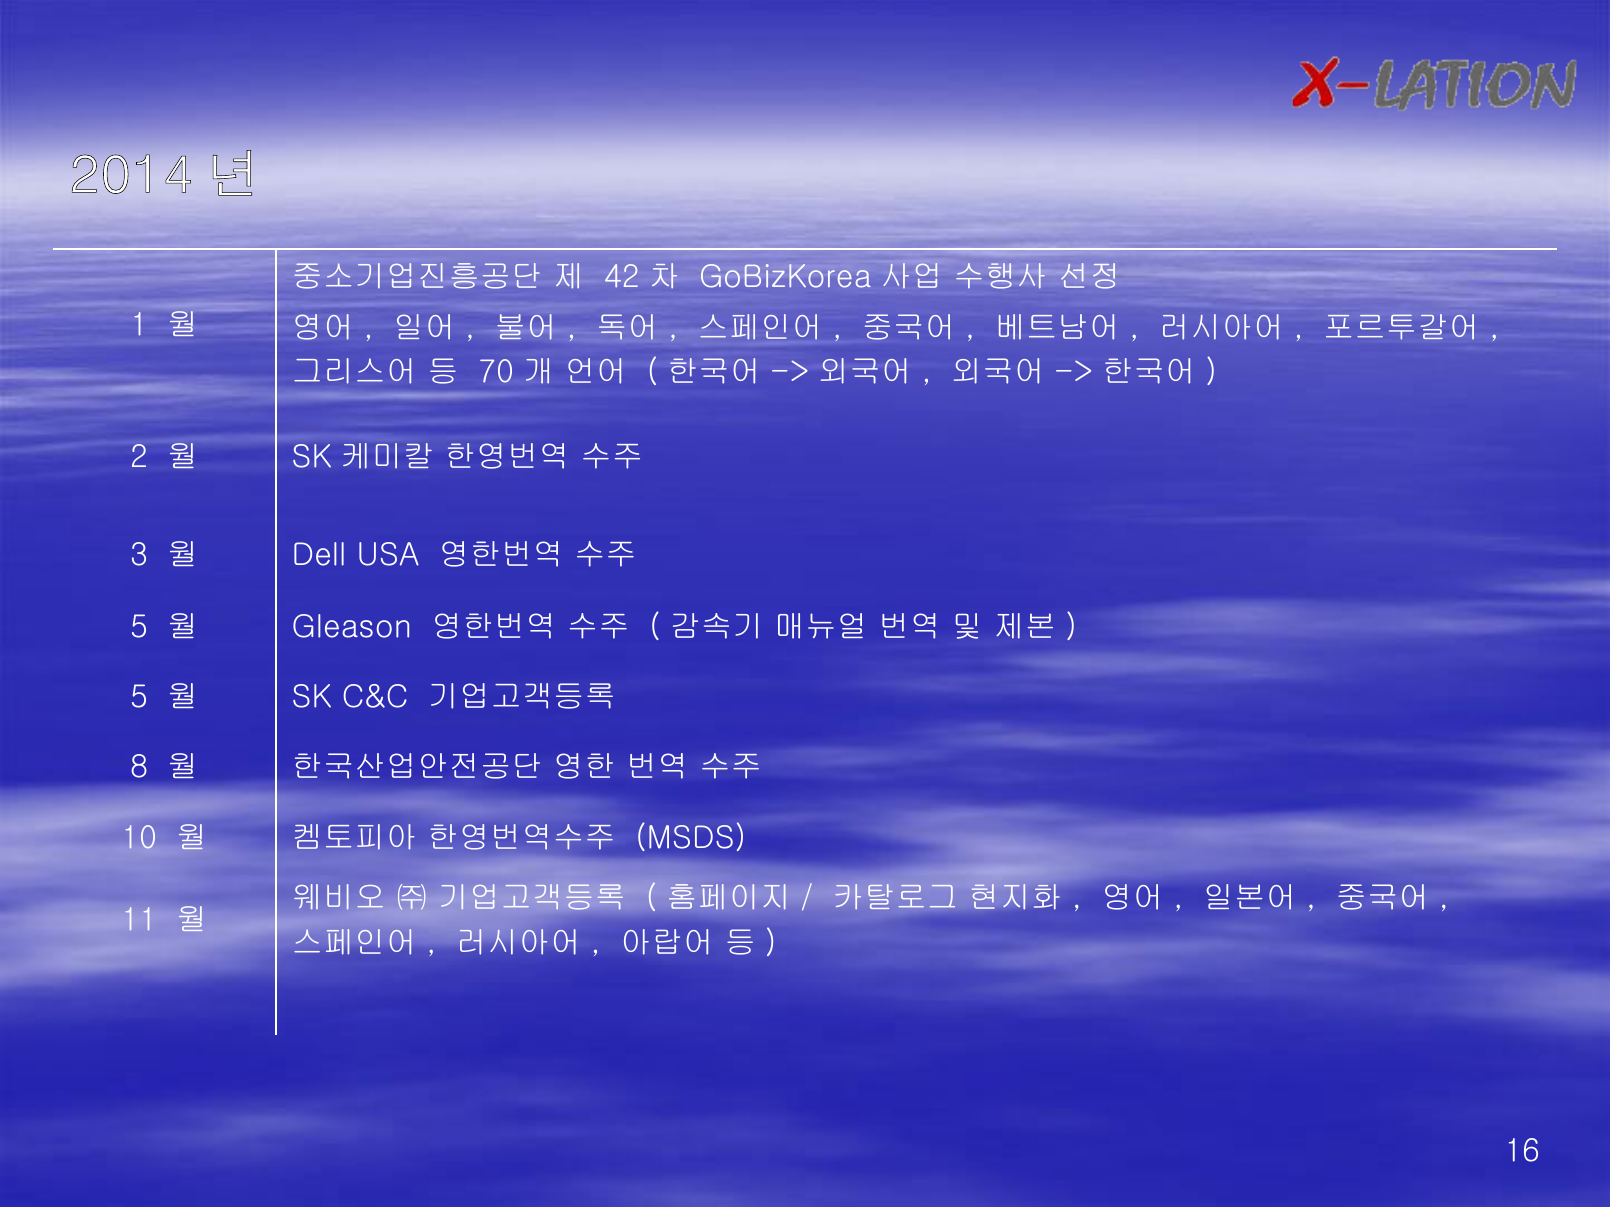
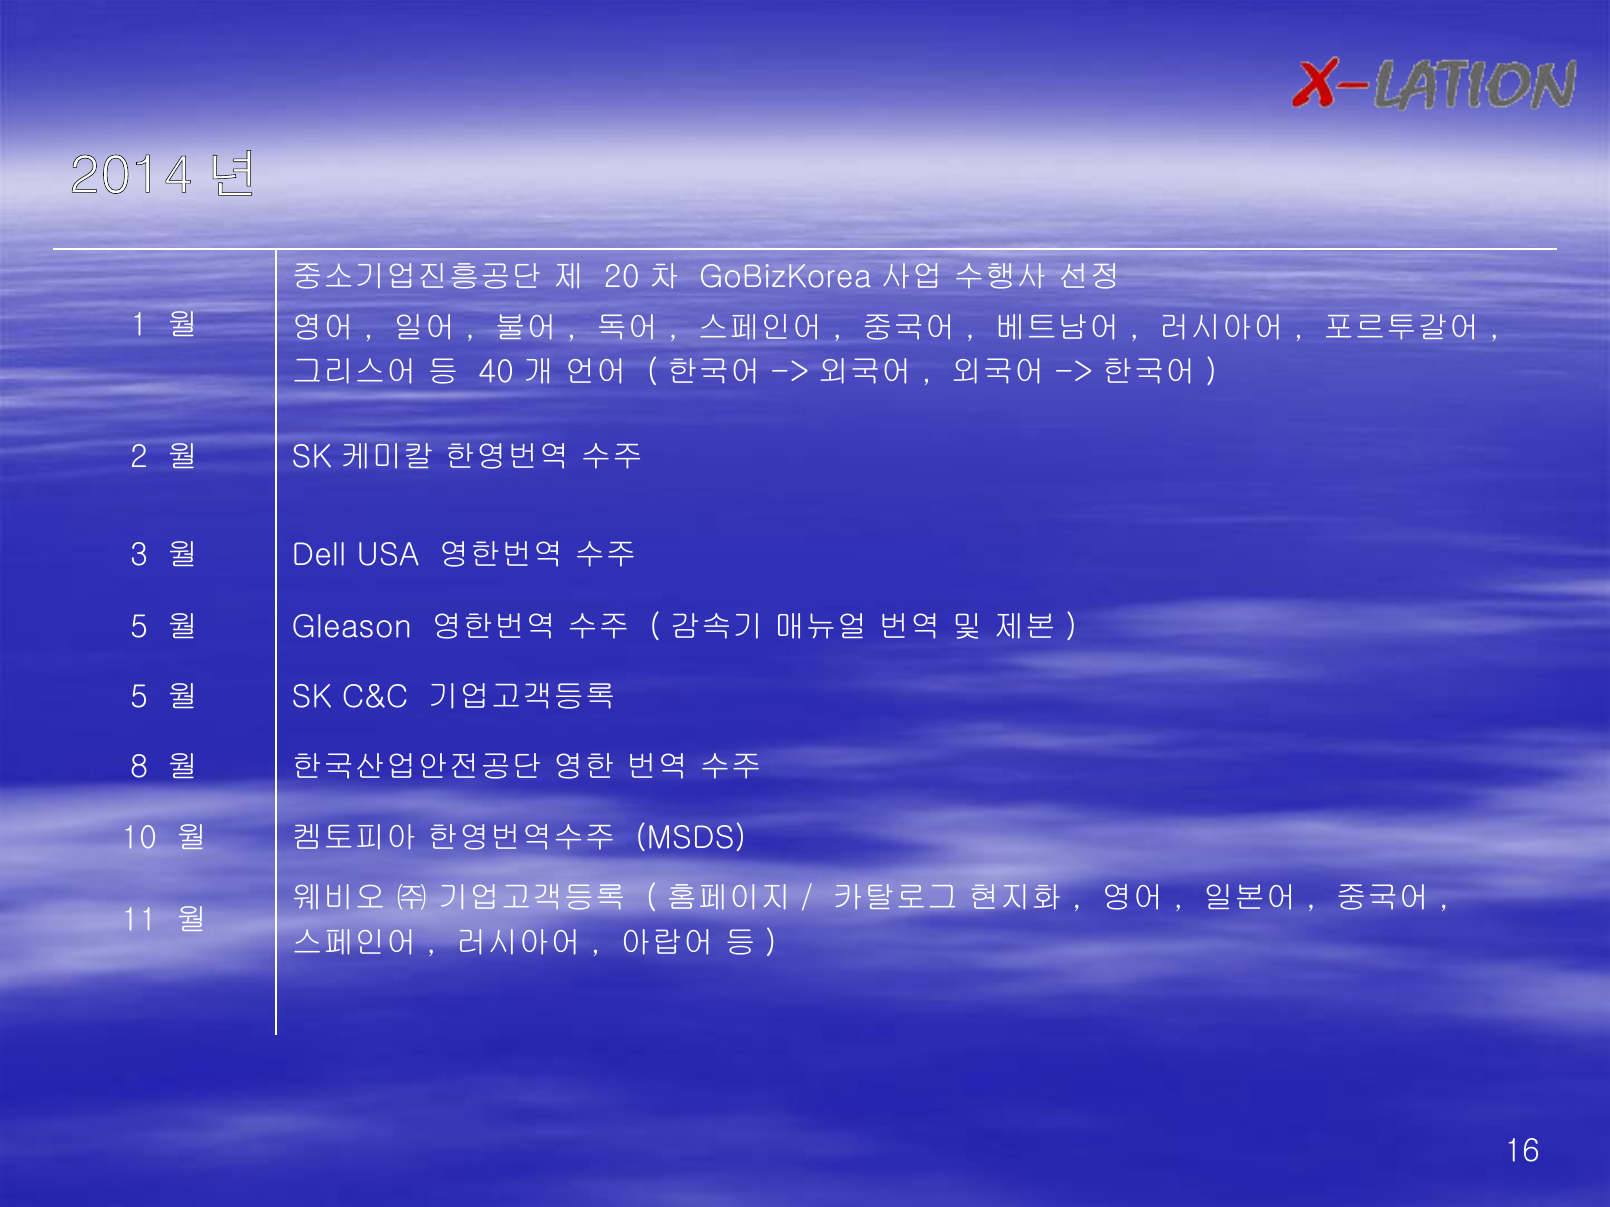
42: 42 -> 20 (622, 277)
70: 70 -> 40 (496, 373)
